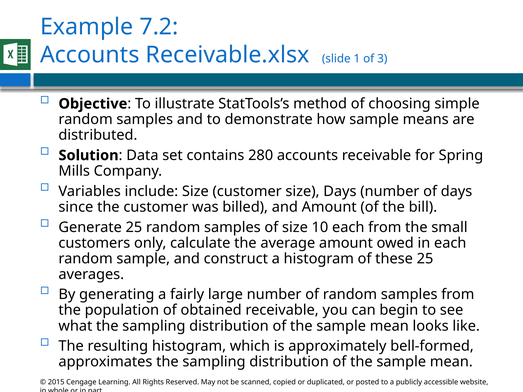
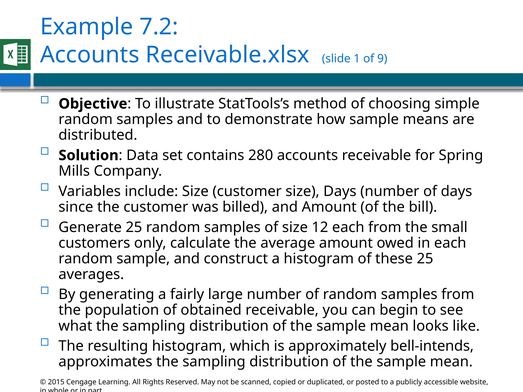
3: 3 -> 9 (382, 59)
10: 10 -> 12 (320, 227)
bell-formed: bell-formed -> bell-intends (432, 346)
